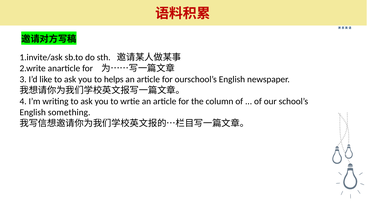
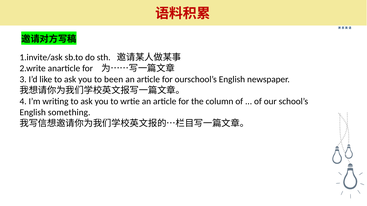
helps: helps -> been (114, 80)
